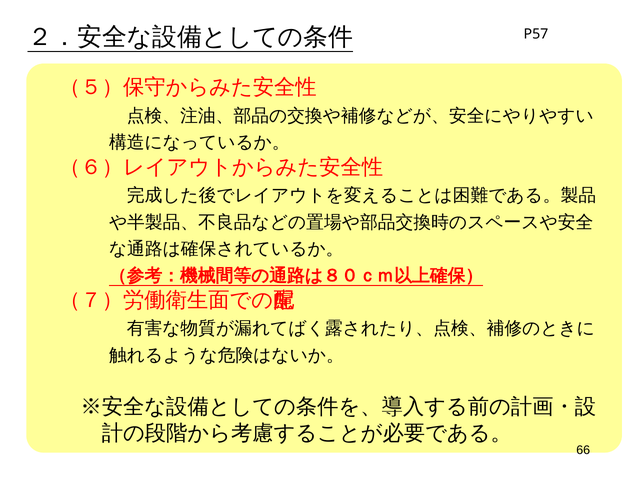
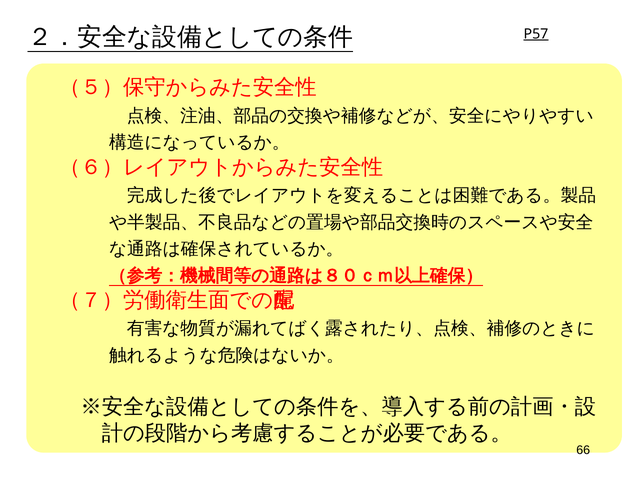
P57 underline: none -> present (536, 34)
